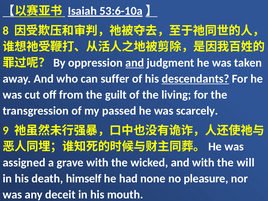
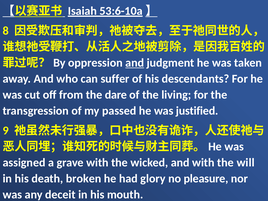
descendants underline: present -> none (195, 79)
guilt: guilt -> dare (116, 95)
scarcely: scarcely -> justified (197, 111)
himself: himself -> broken (84, 179)
none: none -> glory (153, 179)
